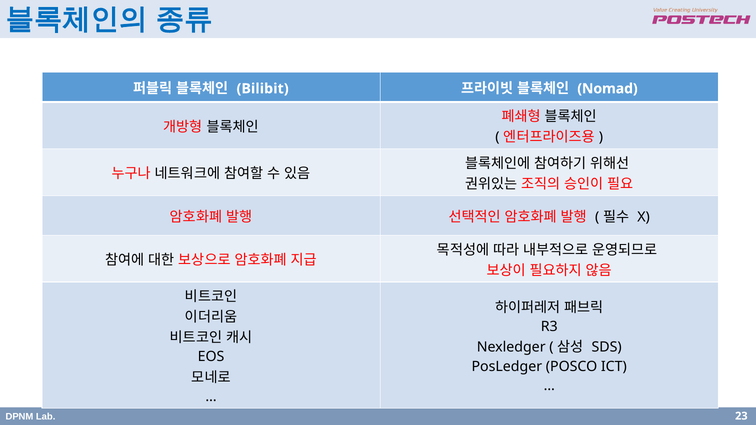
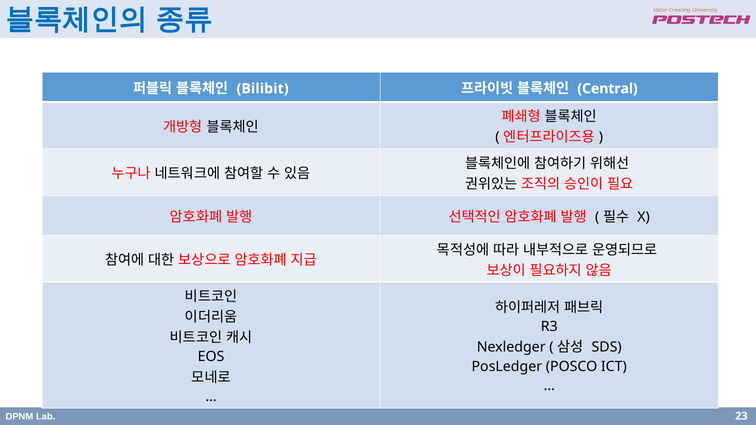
Nomad: Nomad -> Central (607, 89)
